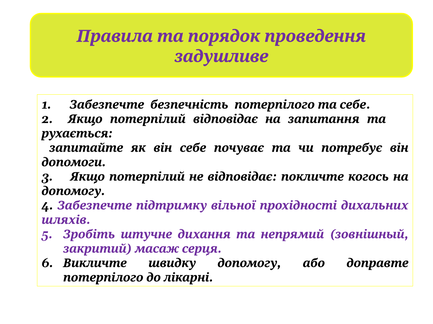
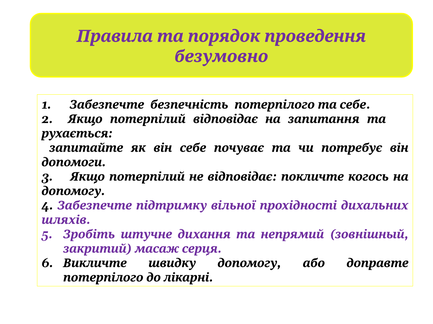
задушливе: задушливе -> безумовно (221, 57)
